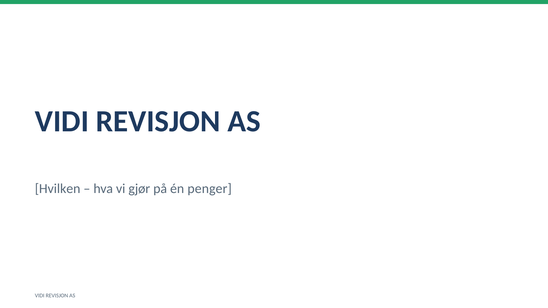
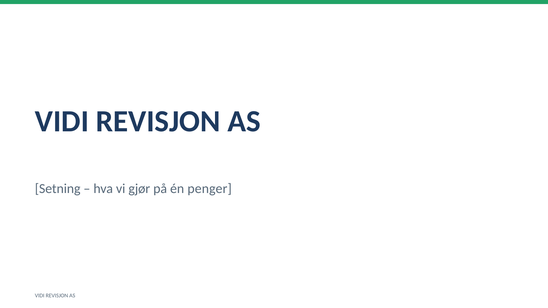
Hvilken: Hvilken -> Setning (58, 189)
